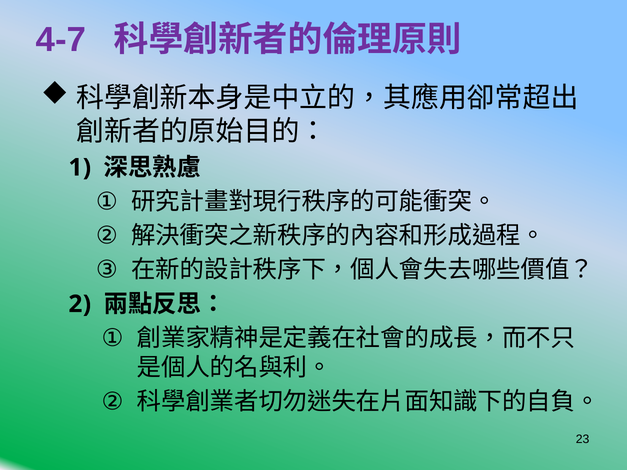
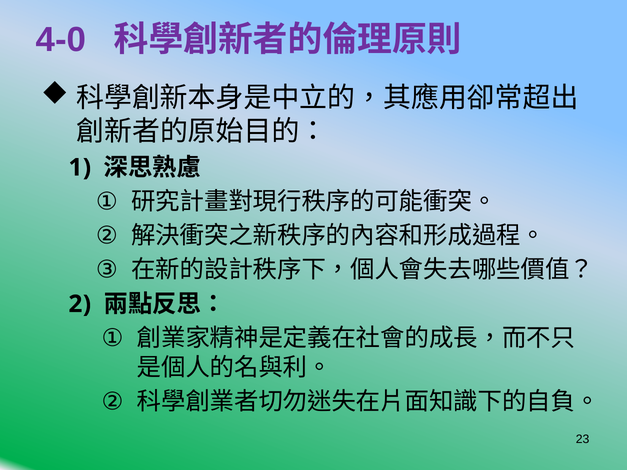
4-7: 4-7 -> 4-0 (61, 40)
